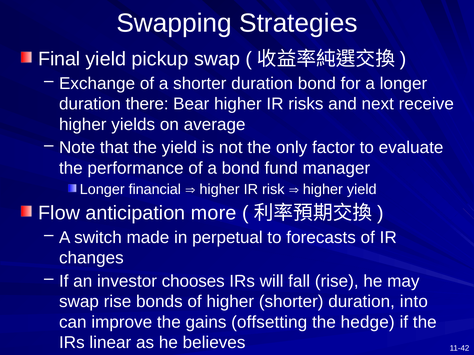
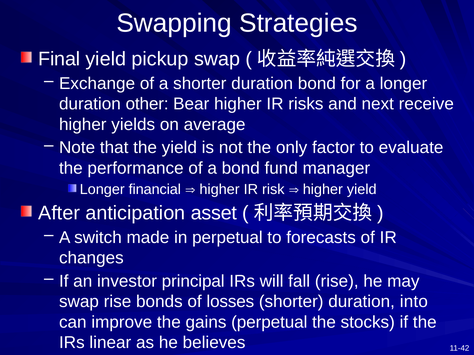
there: there -> other (147, 104)
Flow: Flow -> After (59, 213)
more: more -> asset (214, 213)
chooses: chooses -> principal (193, 281)
of higher: higher -> losses (230, 302)
gains offsetting: offsetting -> perpetual (269, 323)
hedge: hedge -> stocks (368, 323)
